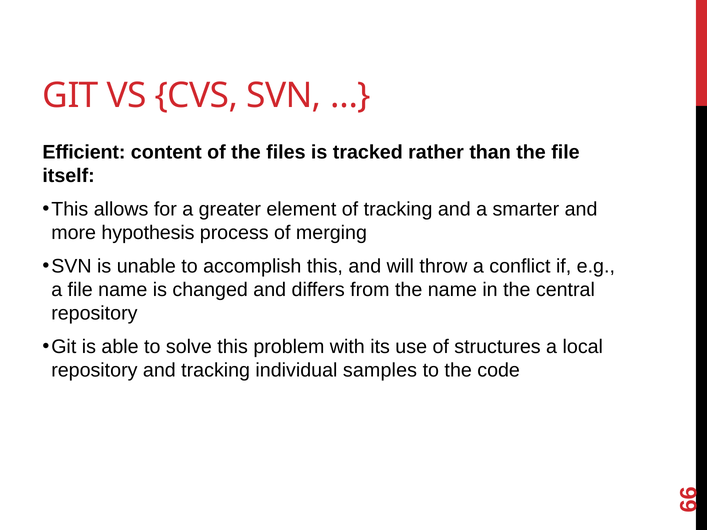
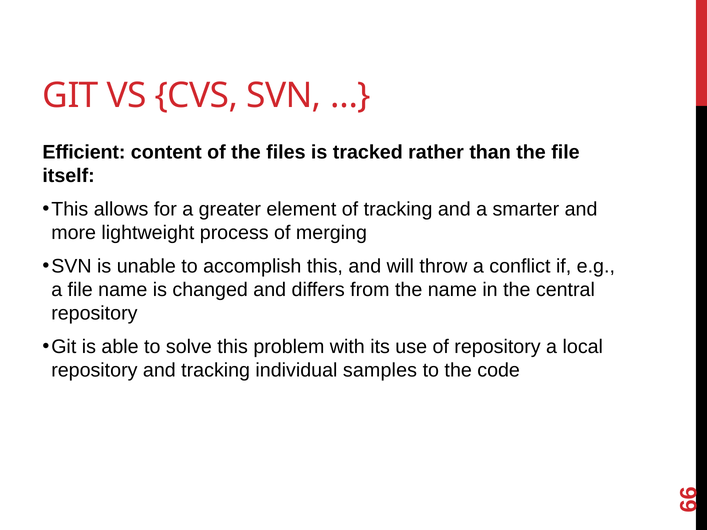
hypothesis: hypothesis -> lightweight (148, 233)
of structures: structures -> repository (498, 347)
